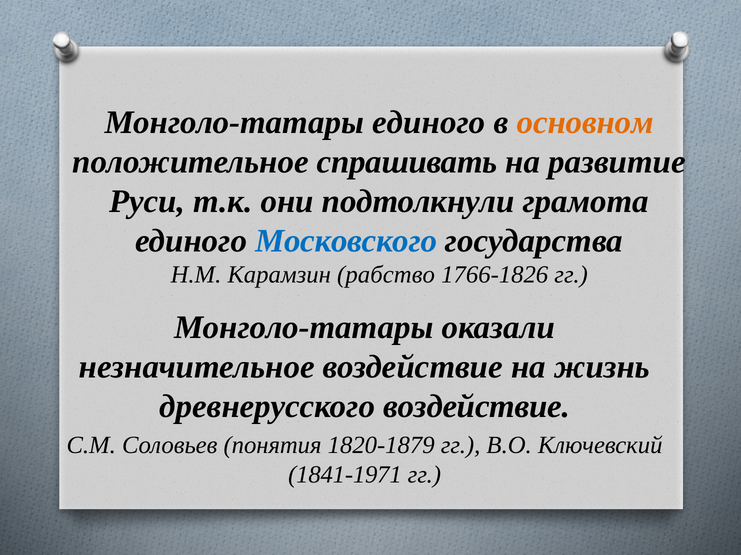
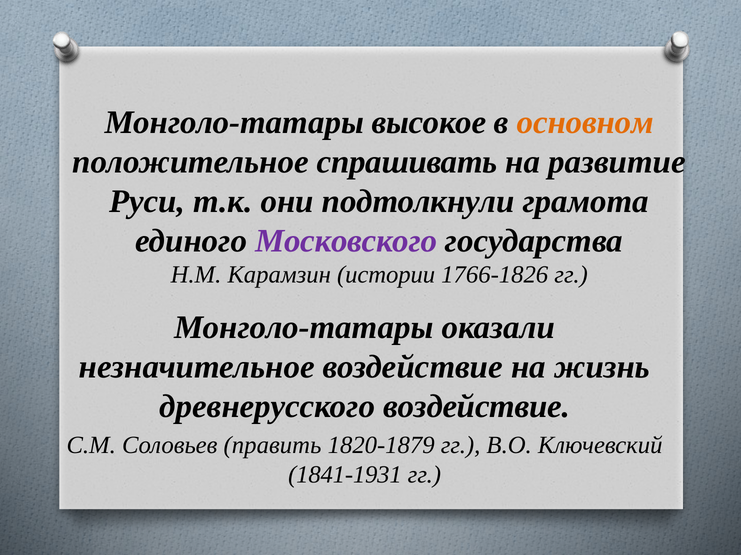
Монголо-татары единого: единого -> высокое (429, 122)
Московского colour: blue -> purple (346, 241)
рабство: рабство -> истории (386, 275)
понятия: понятия -> править (272, 446)
1841-1971: 1841-1971 -> 1841-1931 (345, 475)
